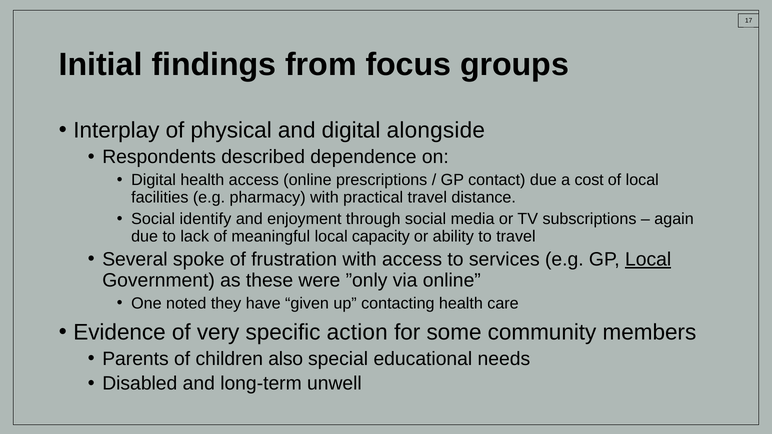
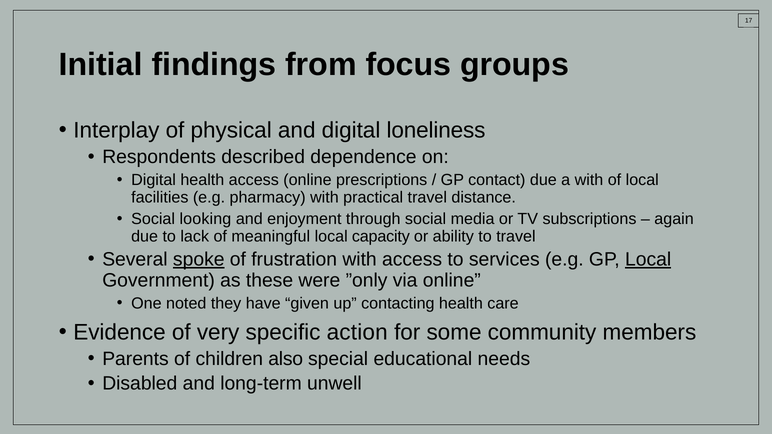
alongside: alongside -> loneliness (436, 130)
a cost: cost -> with (589, 180)
identify: identify -> looking (205, 219)
spoke underline: none -> present (199, 260)
